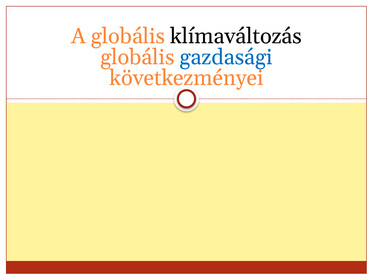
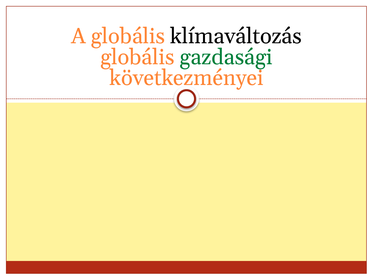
gazdasági colour: blue -> green (226, 57)
